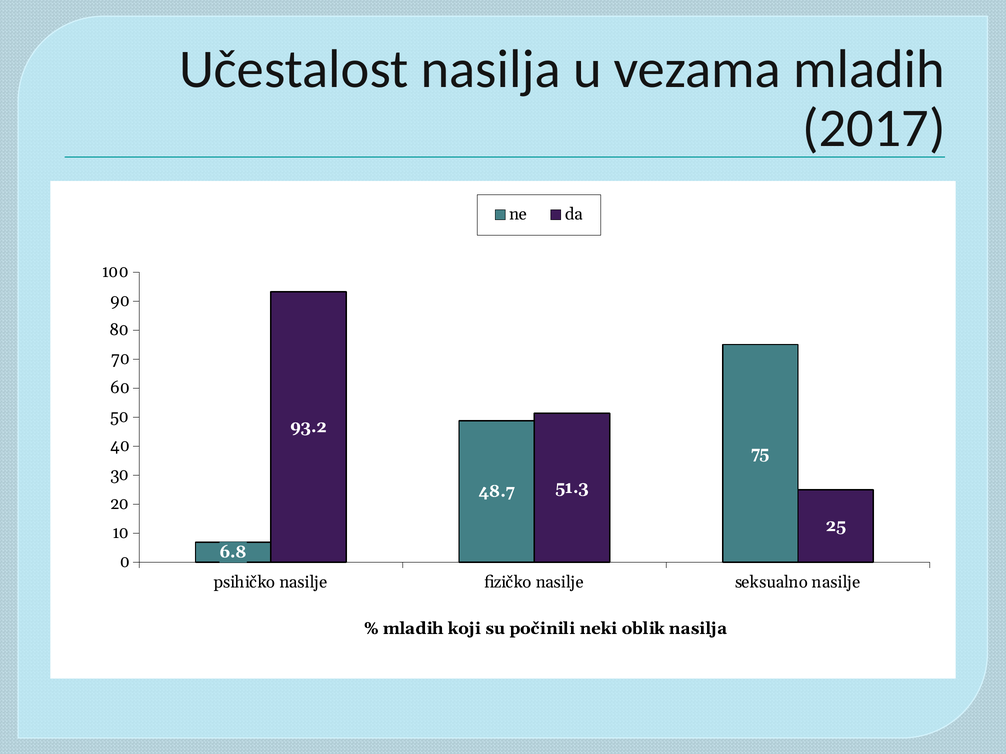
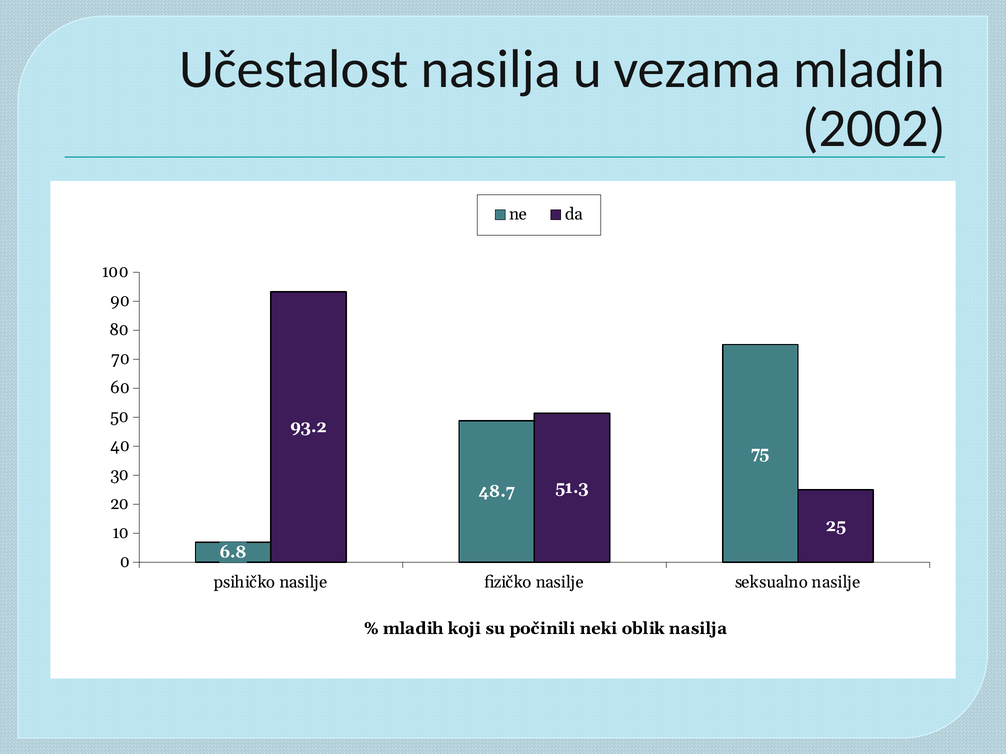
2017: 2017 -> 2002 (874, 128)
